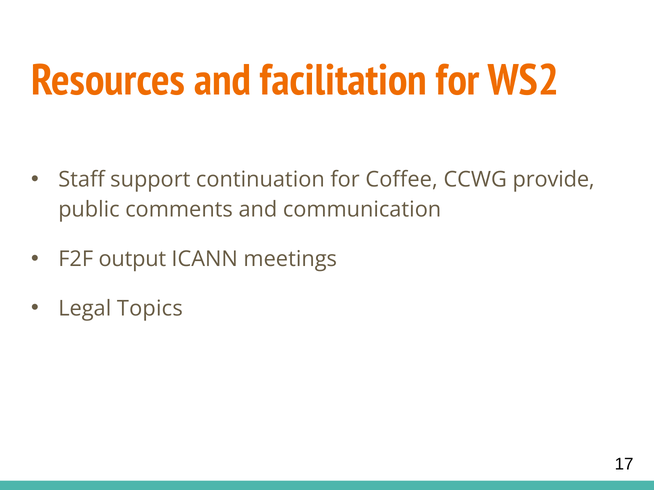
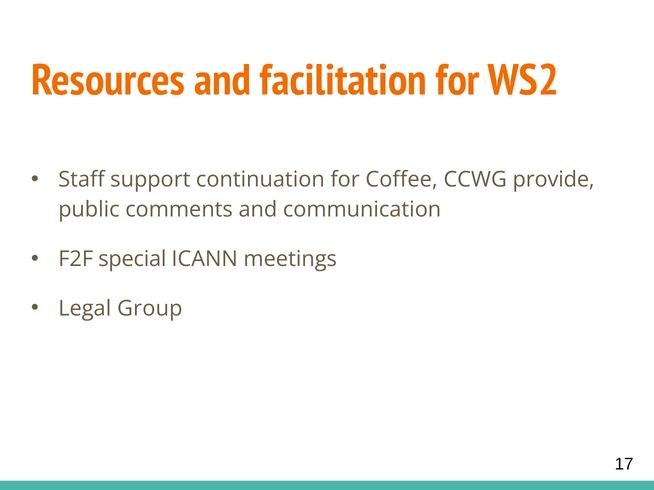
output: output -> special (132, 259)
Topics: Topics -> Group (150, 309)
